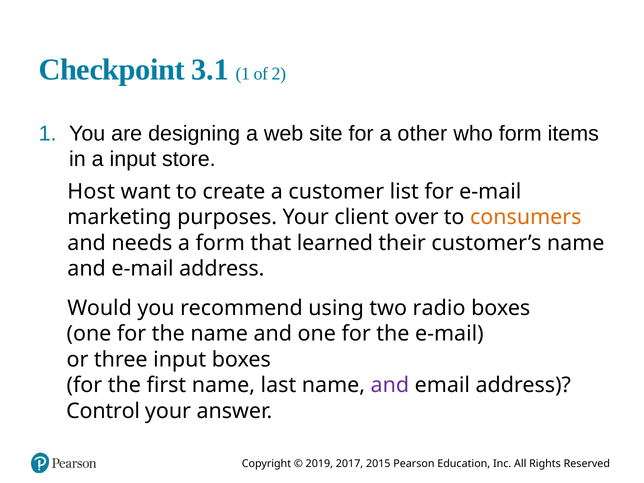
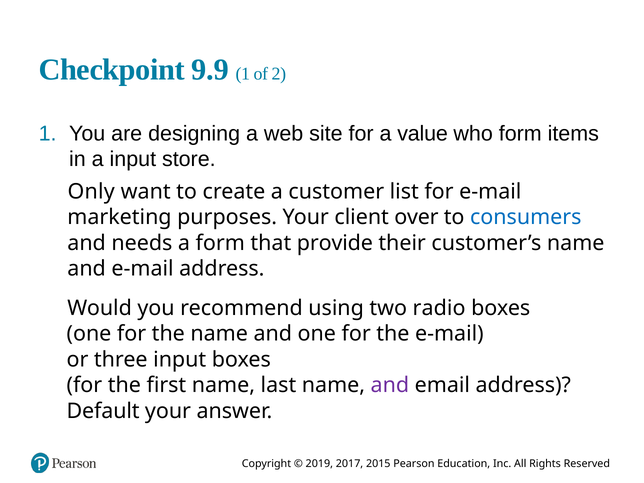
3.1: 3.1 -> 9.9 (210, 70)
other: other -> value (423, 134)
Host: Host -> Only (91, 191)
consumers colour: orange -> blue (526, 217)
learned: learned -> provide (335, 243)
Control: Control -> Default (103, 411)
